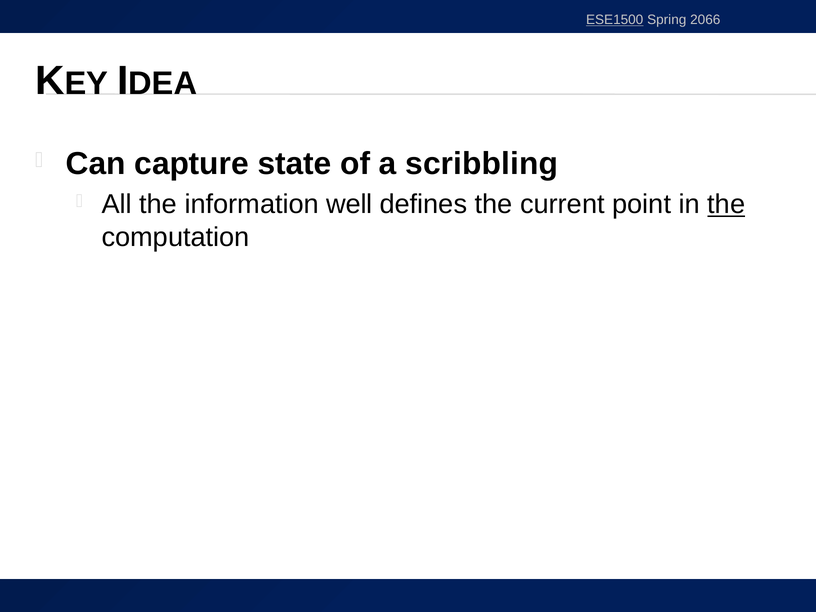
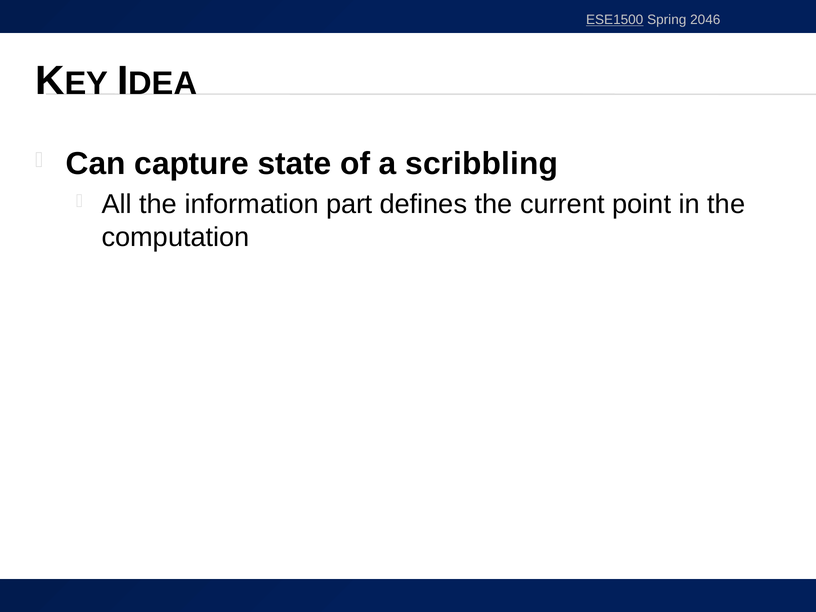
2066: 2066 -> 2046 (705, 20)
well: well -> part (349, 204)
the underline: present -> none (726, 204)
